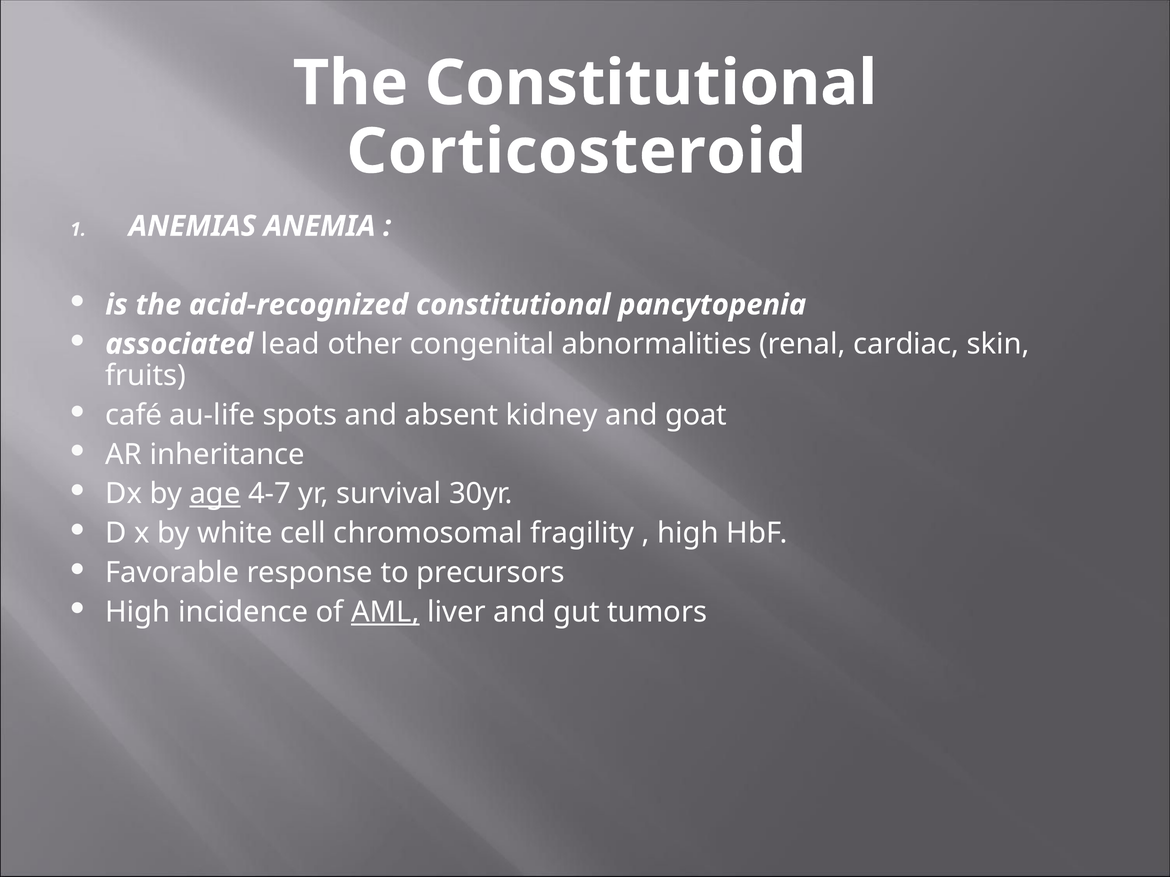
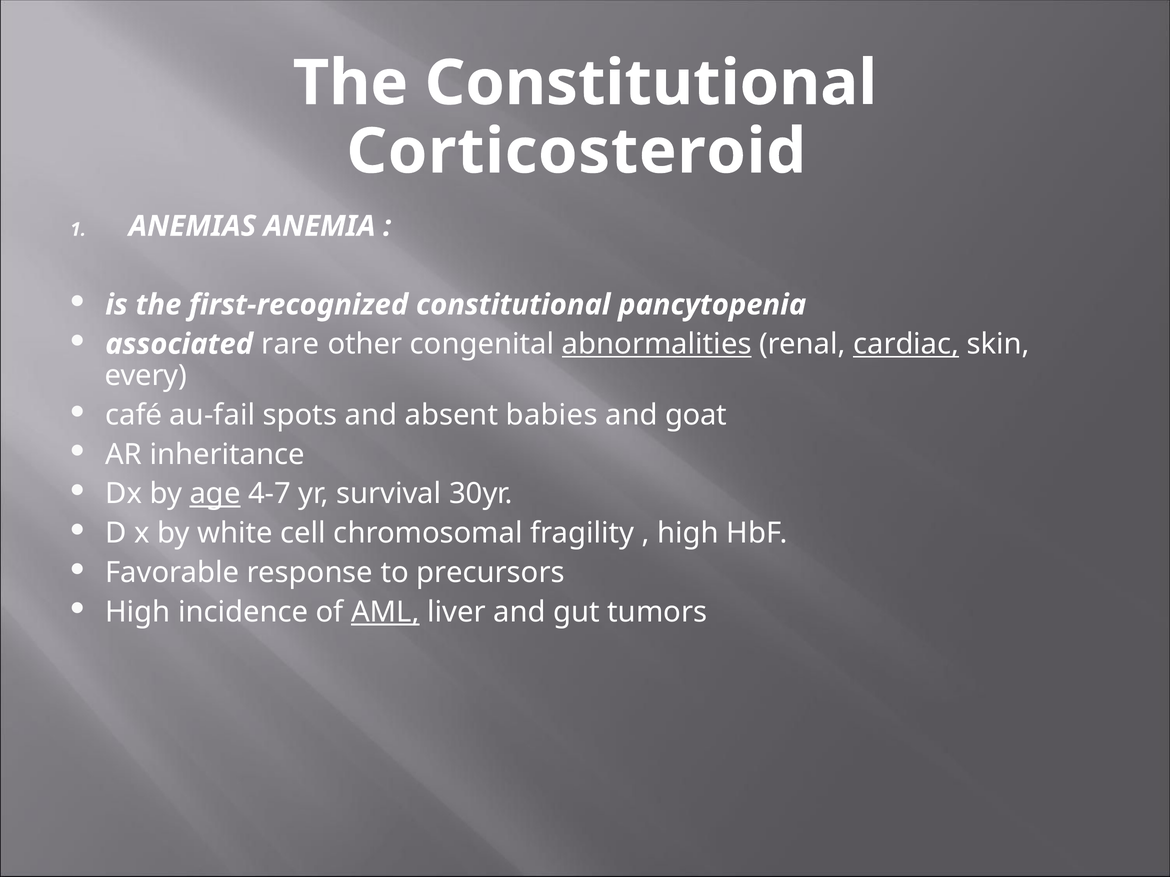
acid-recognized: acid-recognized -> first-recognized (299, 305)
lead: lead -> rare (290, 344)
abnormalities underline: none -> present (657, 344)
cardiac underline: none -> present (906, 344)
fruits: fruits -> every (146, 376)
au-life: au-life -> au-fail (212, 415)
kidney: kidney -> babies (552, 415)
